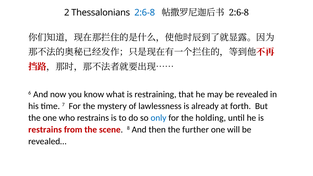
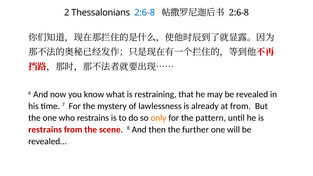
at forth: forth -> from (240, 106)
only colour: blue -> orange (158, 118)
holding: holding -> pattern (211, 118)
